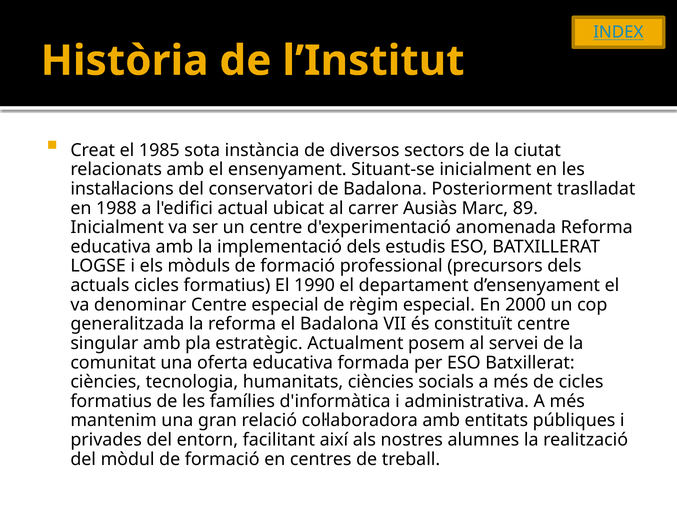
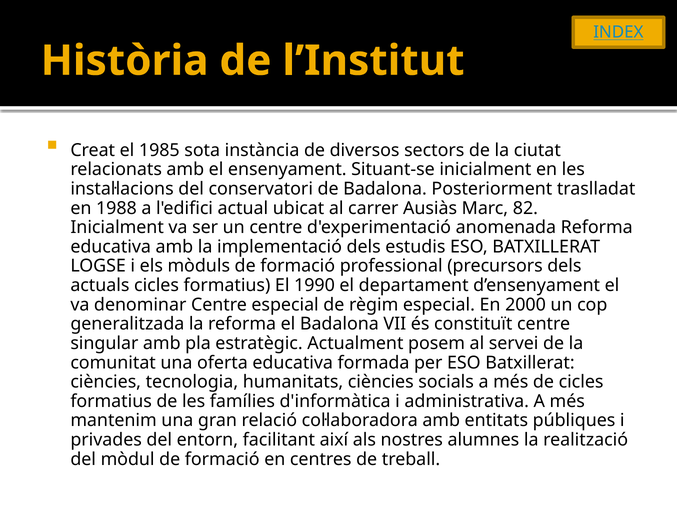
89: 89 -> 82 (525, 208)
